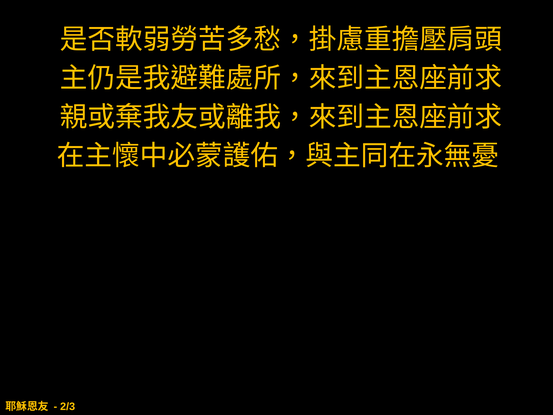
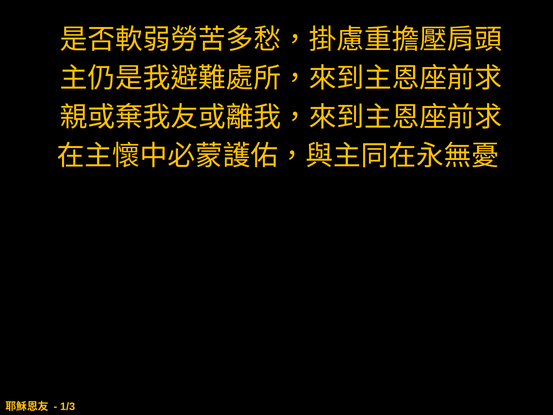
2/3: 2/3 -> 1/3 (68, 406)
